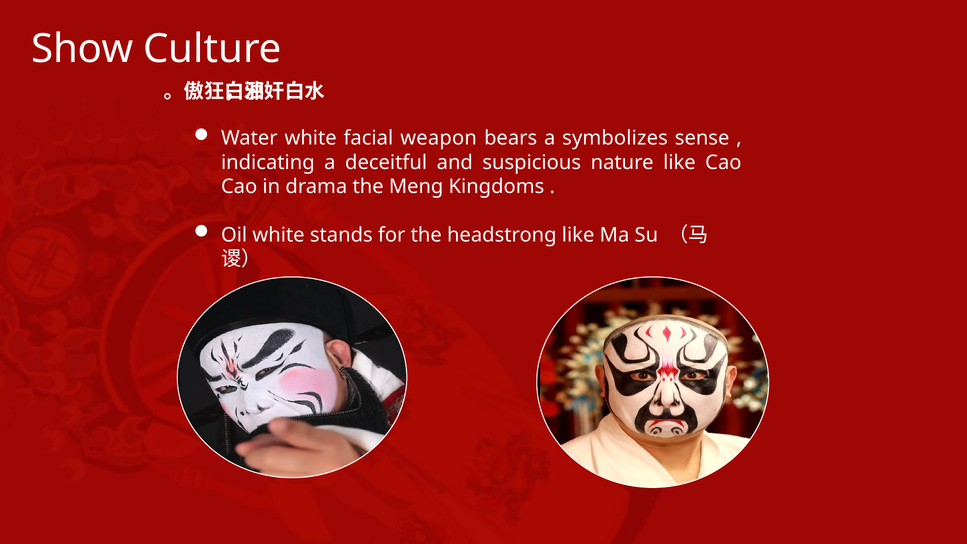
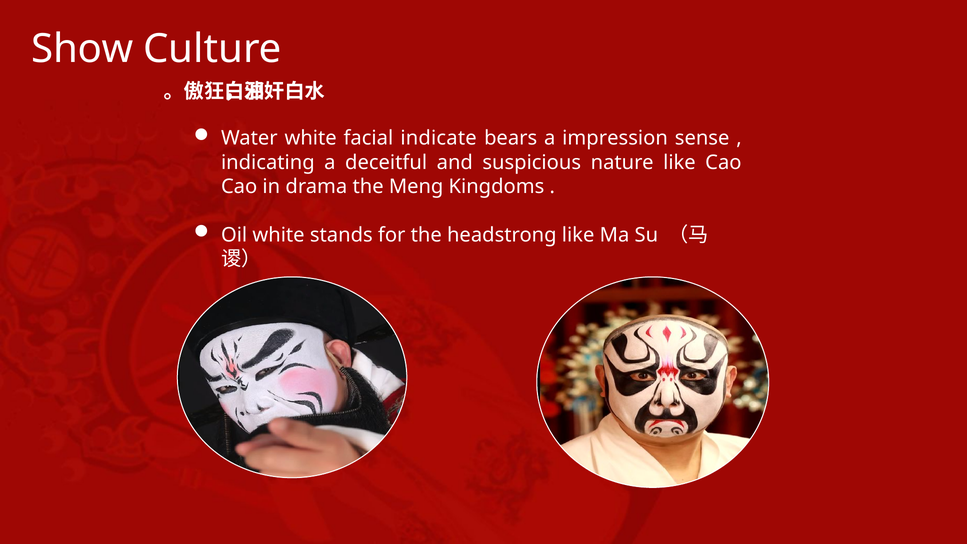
weapon: weapon -> indicate (439, 138)
symbolizes: symbolizes -> impression (615, 138)
